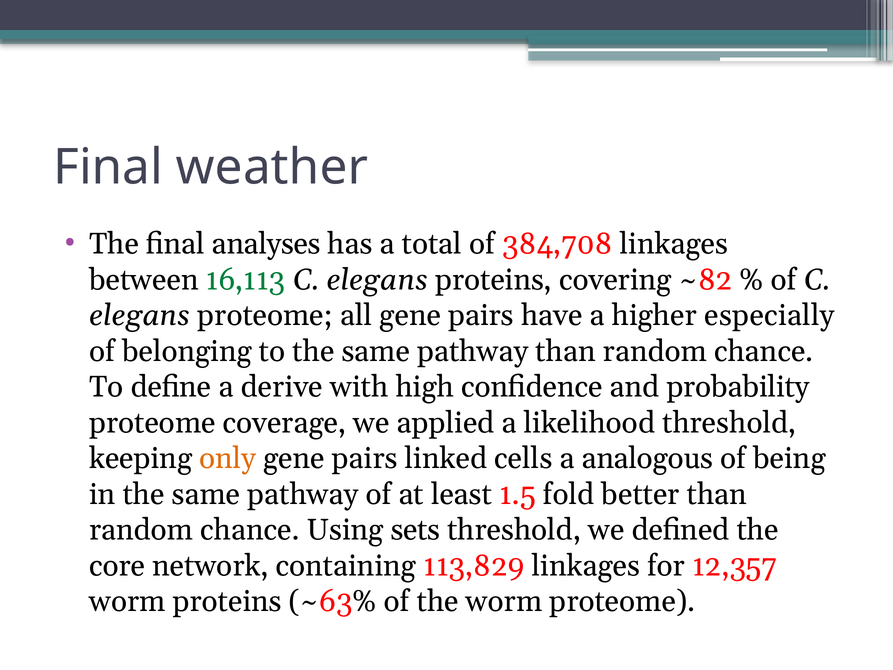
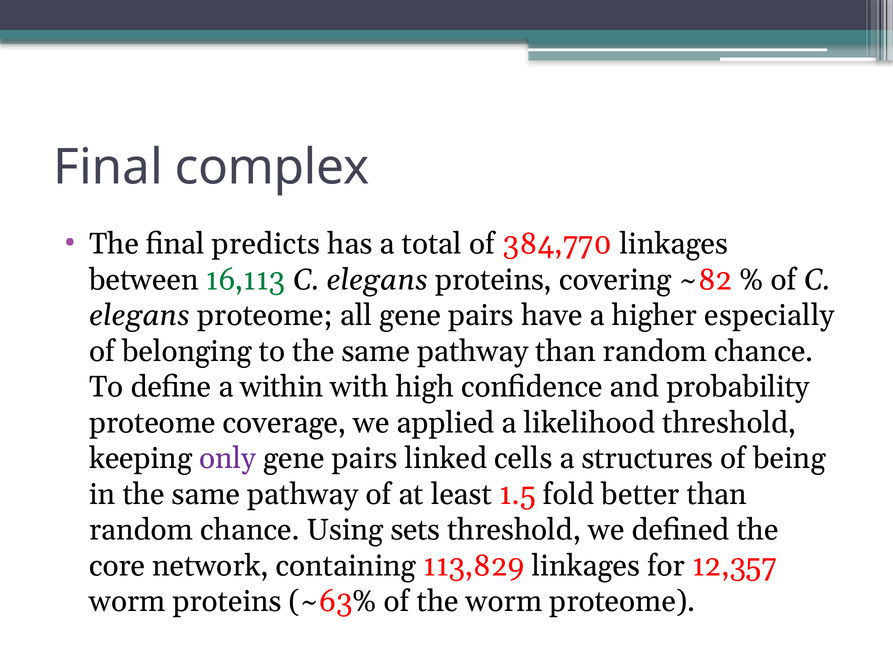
weather: weather -> complex (272, 167)
analyses: analyses -> predicts (266, 244)
384,708: 384,708 -> 384,770 (557, 244)
derive: derive -> within (282, 387)
only colour: orange -> purple (228, 458)
analogous: analogous -> structures (647, 458)
